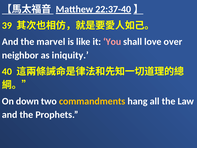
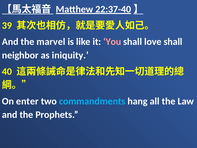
love over: over -> shall (173, 42)
down: down -> enter (27, 101)
commandments colour: yellow -> light blue (92, 101)
